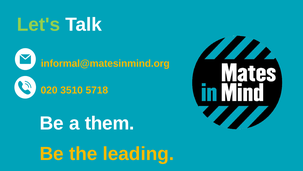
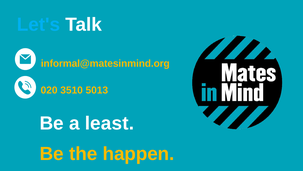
Let's colour: light green -> light blue (38, 25)
5718: 5718 -> 5013 (97, 90)
them: them -> least (109, 123)
leading: leading -> happen (138, 153)
